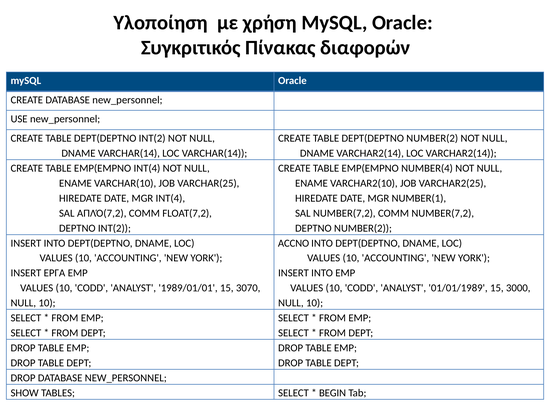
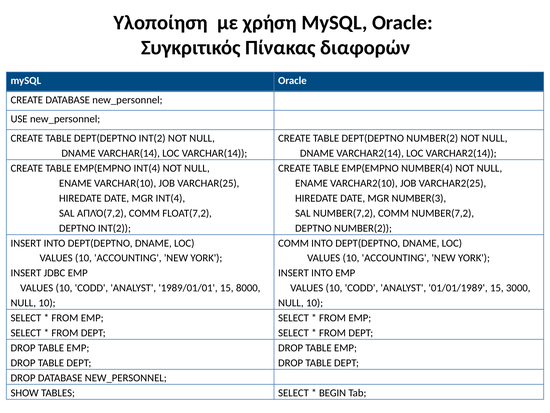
NUMBER(1: NUMBER(1 -> NUMBER(3 (419, 198)
ACCNO: ACCNO -> COMM (294, 243)
ΕΡΓΑ: ΕΡΓΑ -> JDBC (54, 273)
3070: 3070 -> 8000 (248, 288)
